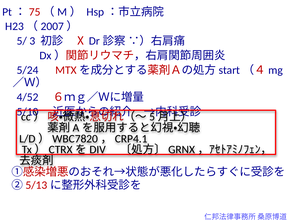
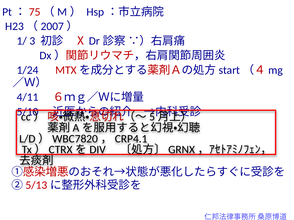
5/: 5/ -> 1/ (22, 41)
5/24: 5/24 -> 1/24 (28, 70)
4/52: 4/52 -> 4/11 (28, 97)
